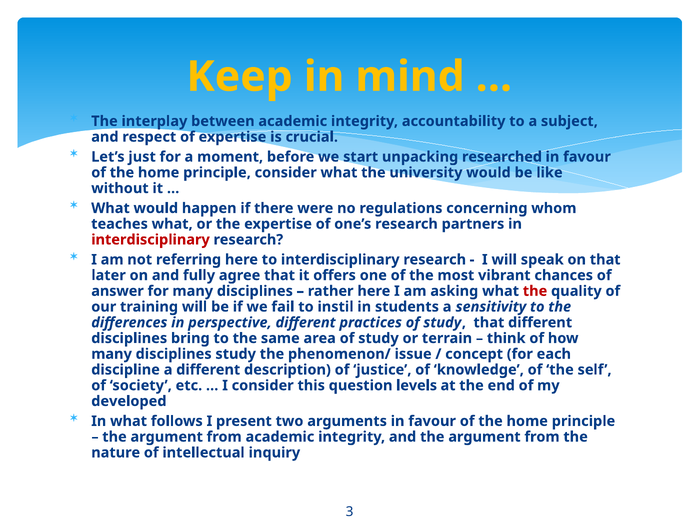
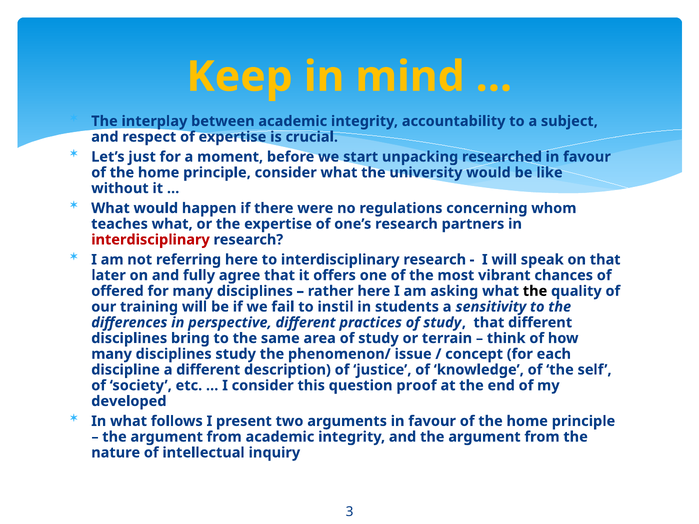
answer: answer -> offered (118, 291)
the colour: red -> black (535, 291)
levels: levels -> proof (416, 386)
